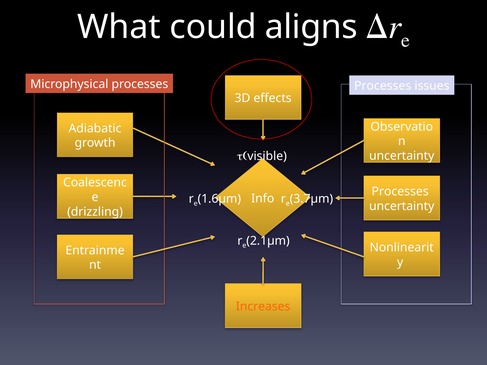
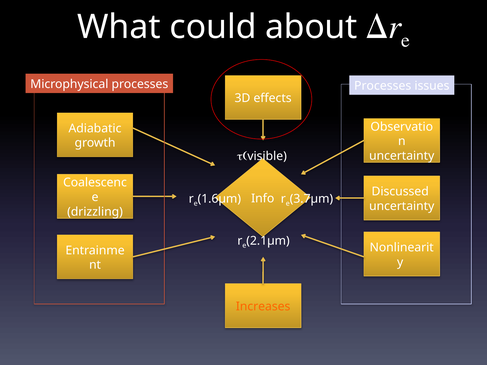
aligns: aligns -> about (311, 27)
Processes: Processes -> Discussed (400, 192)
